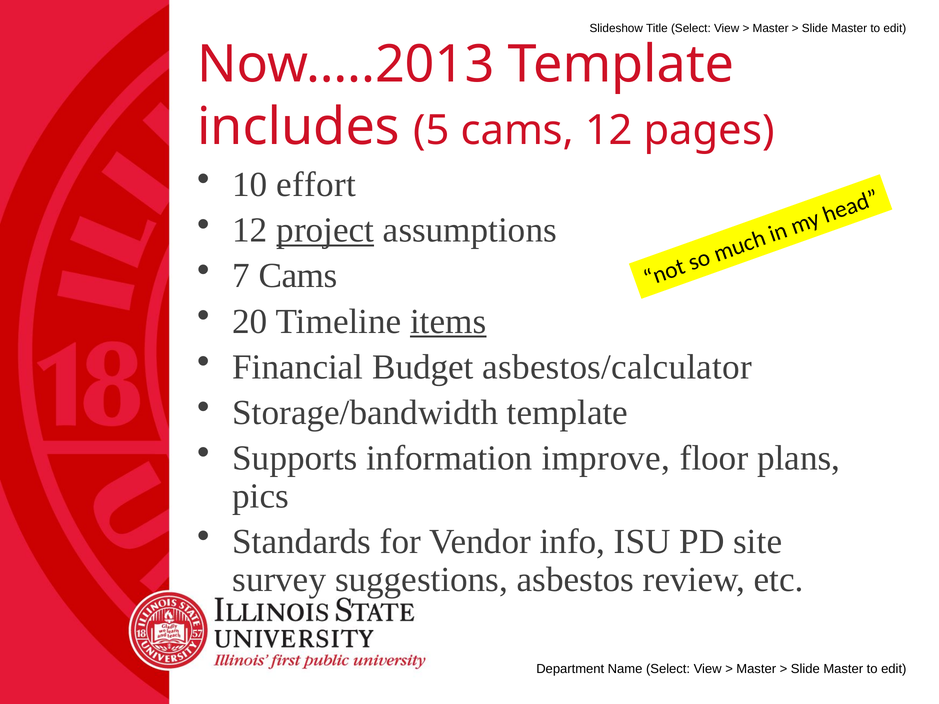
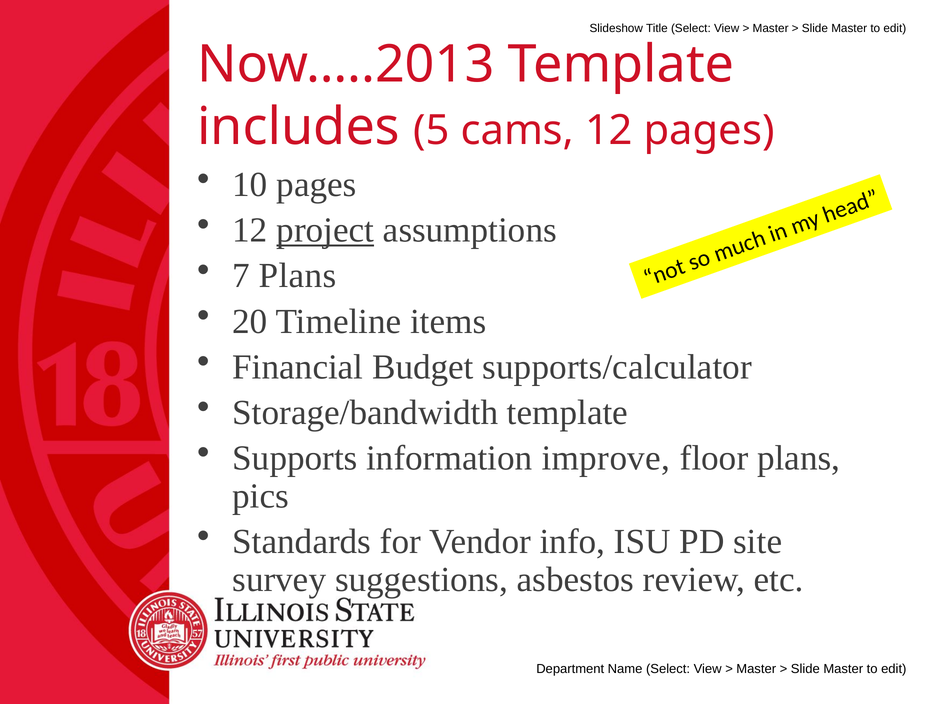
10 effort: effort -> pages (316, 185)
7 Cams: Cams -> Plans (298, 276)
items underline: present -> none (448, 322)
asbestos/calculator: asbestos/calculator -> supports/calculator (617, 367)
